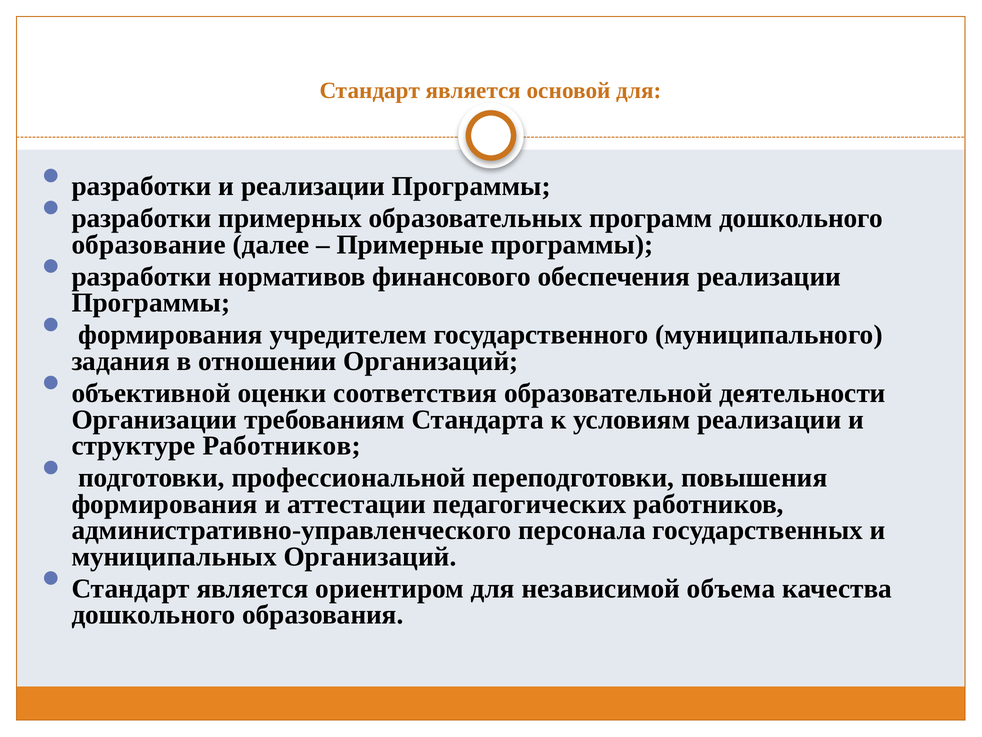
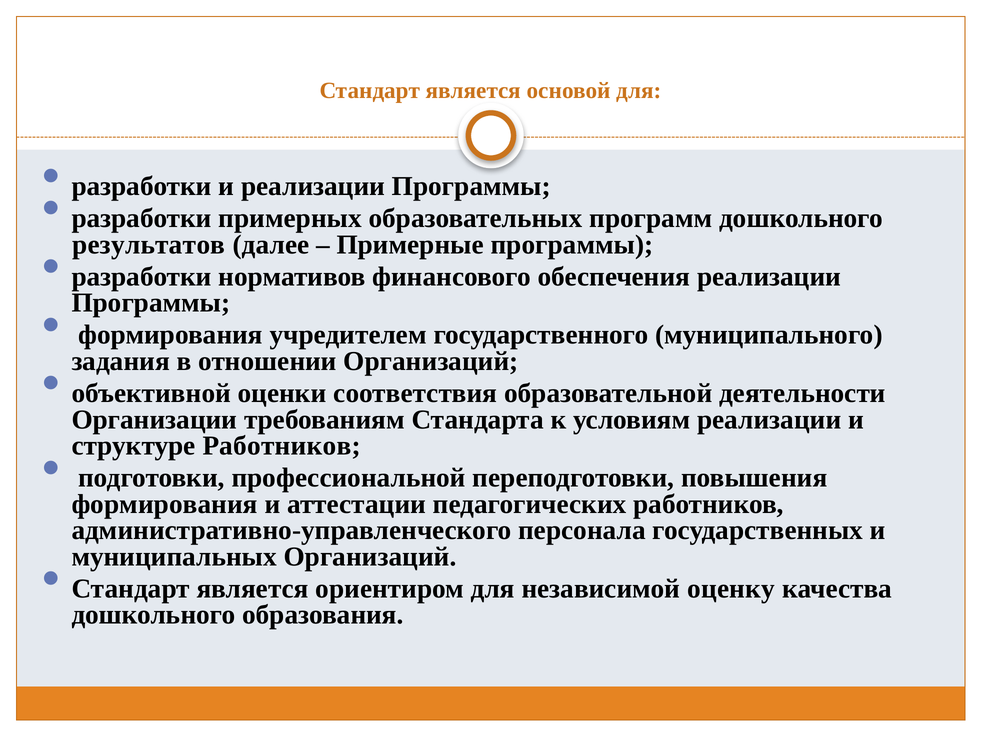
образование: образование -> результатов (149, 244)
объема: объема -> оценку (731, 588)
